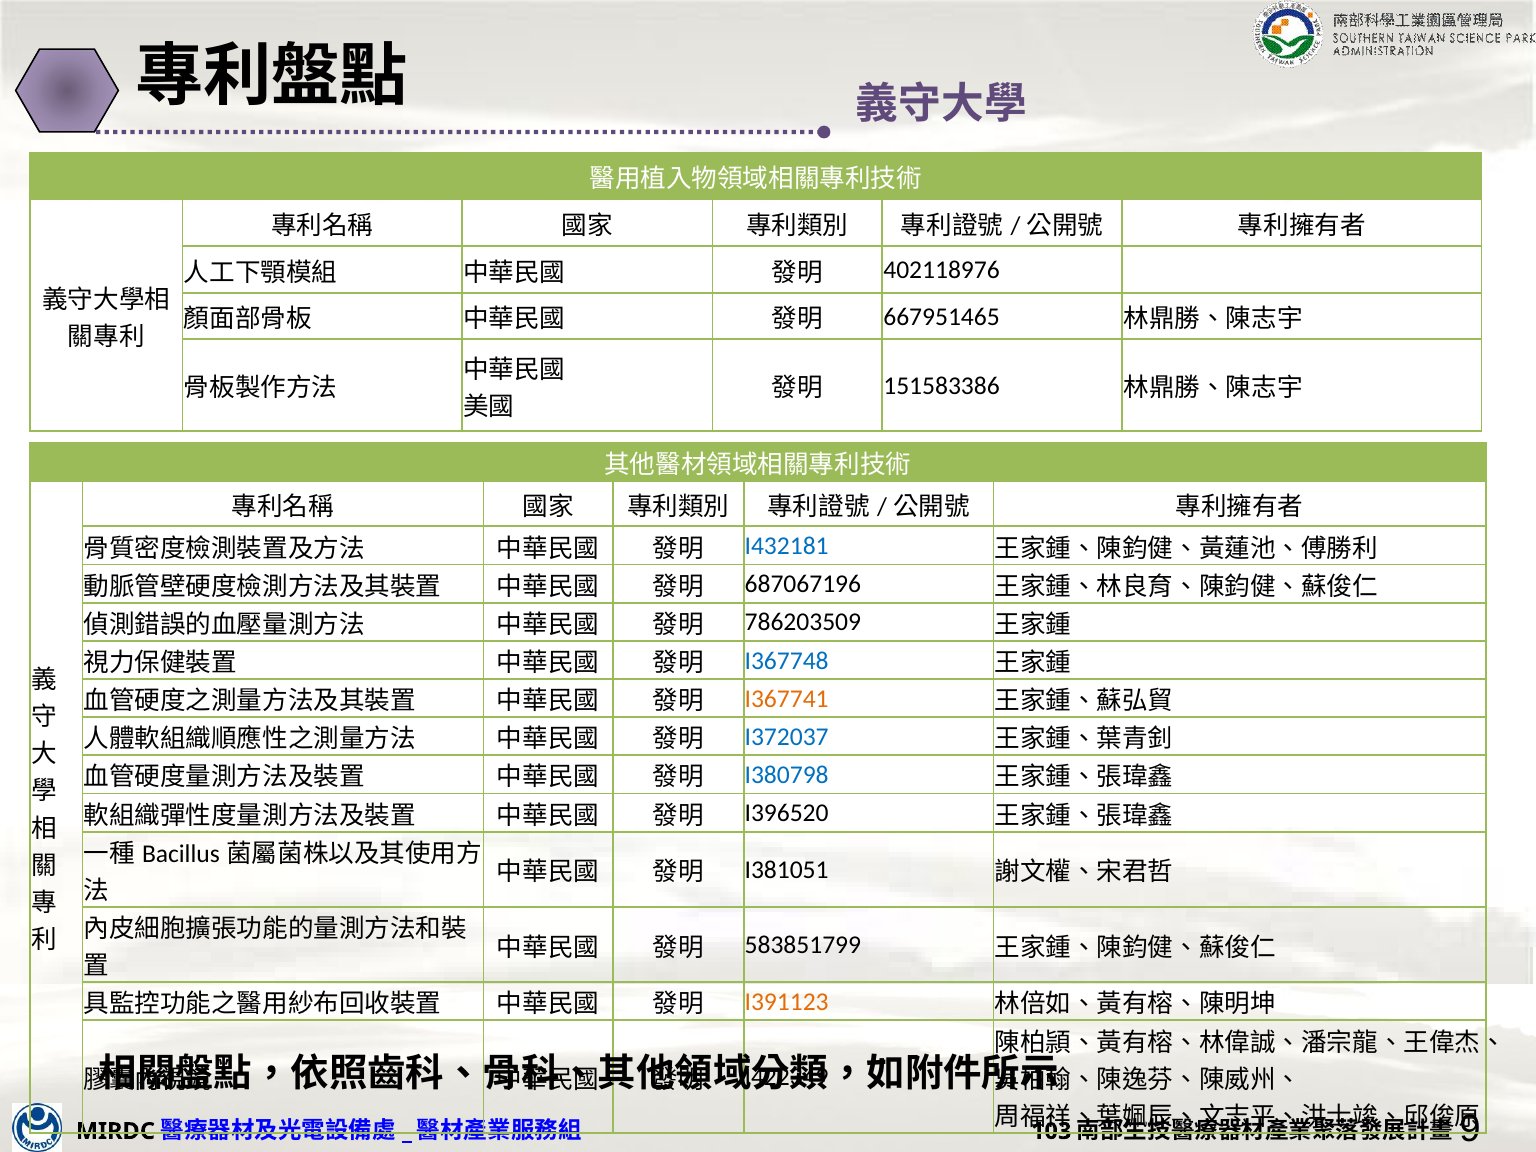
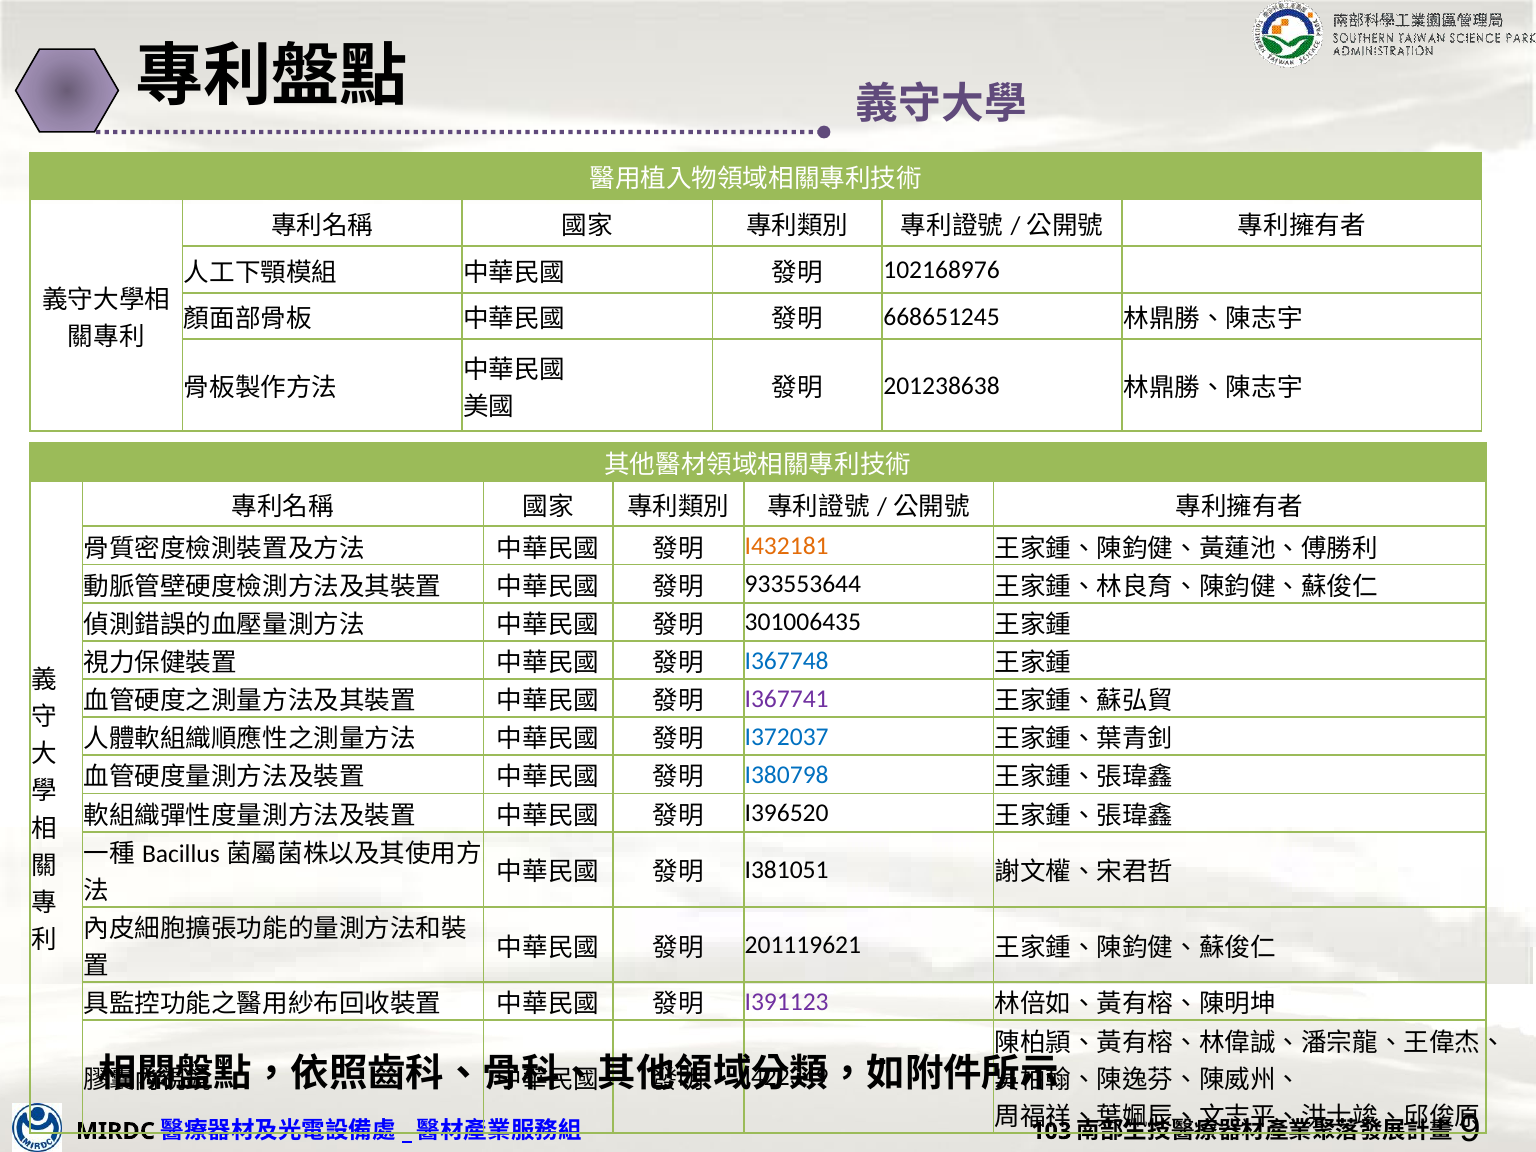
402118976: 402118976 -> 102168976 (942, 270)
667951465: 667951465 -> 668651245 (942, 317)
151583386: 151583386 -> 201238638 (942, 386)
I432181 colour: blue -> orange (787, 546)
687067196: 687067196 -> 933553644 (803, 584)
786203509: 786203509 -> 301006435 (803, 622)
I367741 colour: orange -> purple (787, 699)
583851799: 583851799 -> 201119621 (803, 945)
I391123 colour: orange -> purple (787, 1002)
